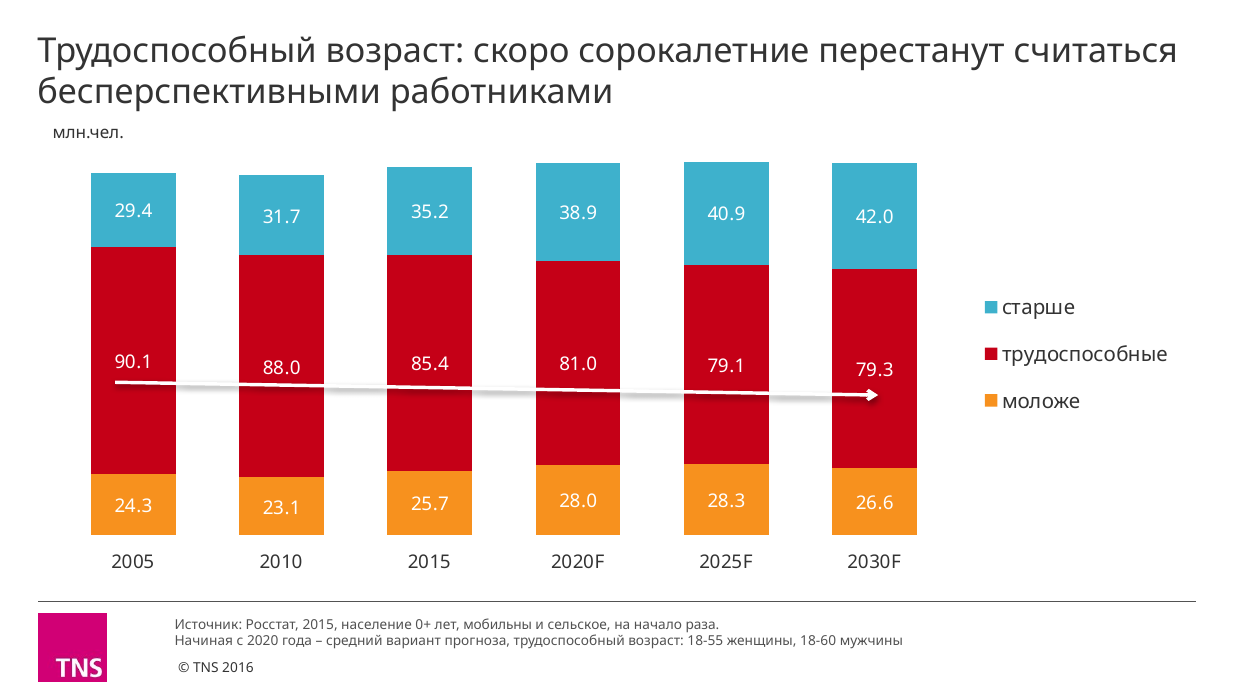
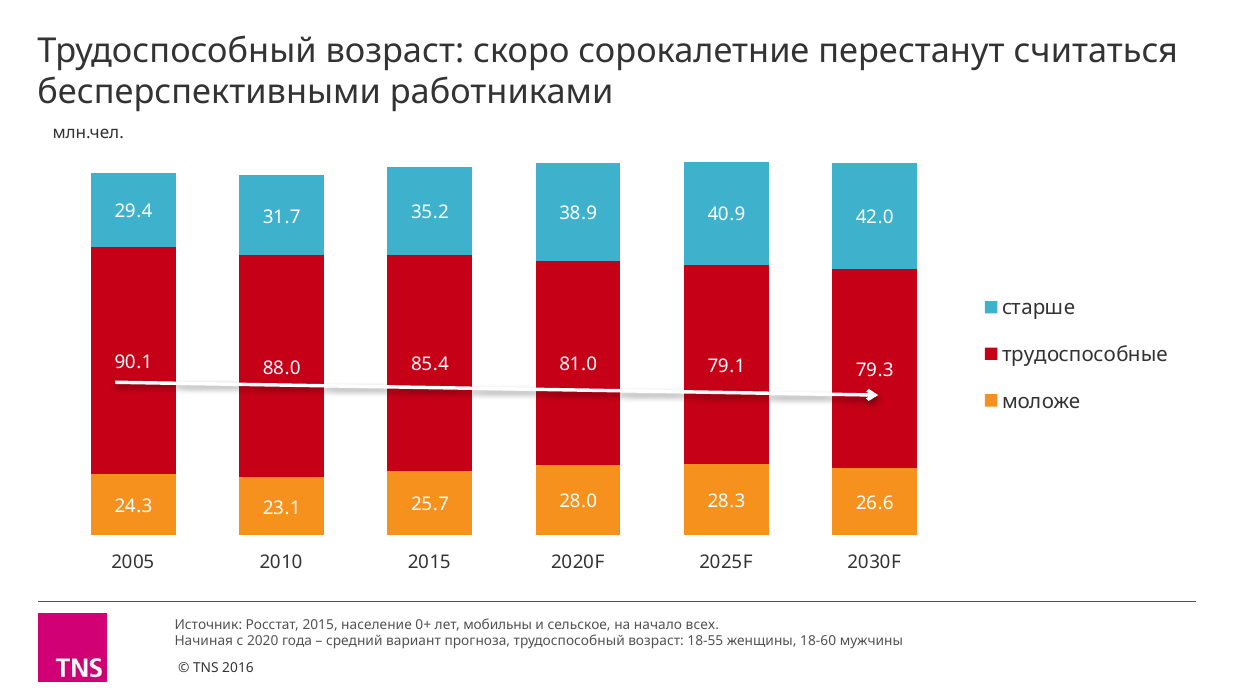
раза: раза -> всех (702, 625)
